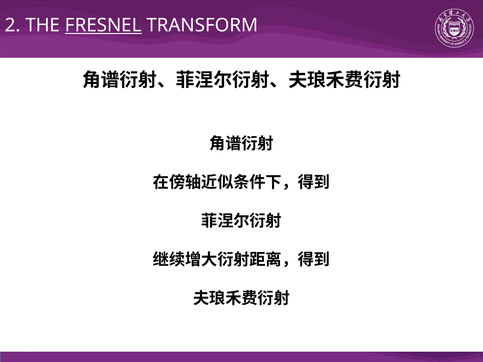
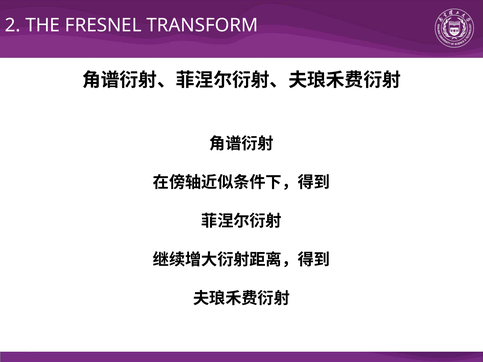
FRESNEL underline: present -> none (103, 25)
